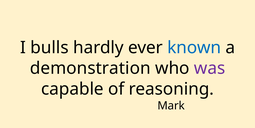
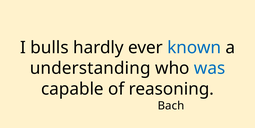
demonstration: demonstration -> understanding (90, 68)
was colour: purple -> blue (210, 68)
Mark: Mark -> Bach (171, 105)
